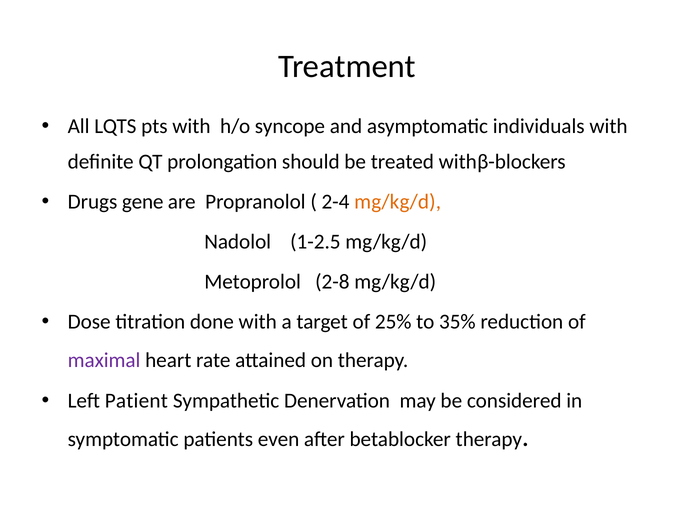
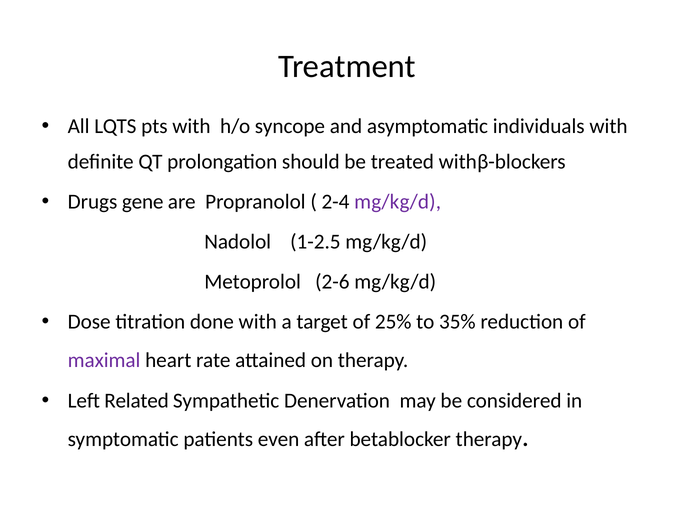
mg/kg/d colour: orange -> purple (398, 202)
2-8: 2-8 -> 2-6 (332, 281)
Patient: Patient -> Related (137, 401)
